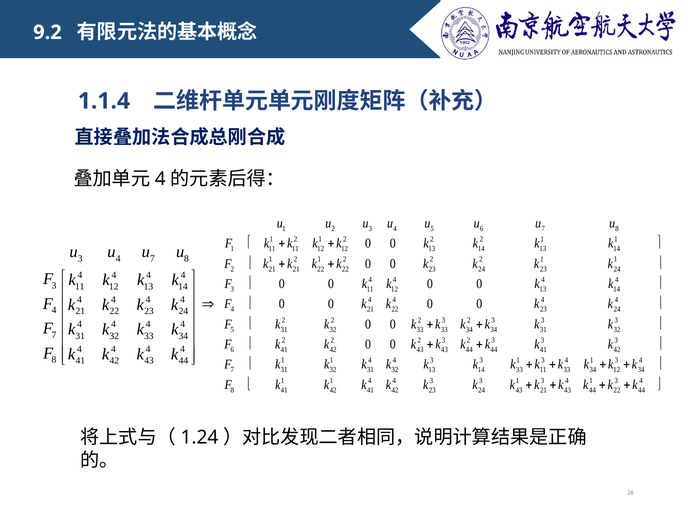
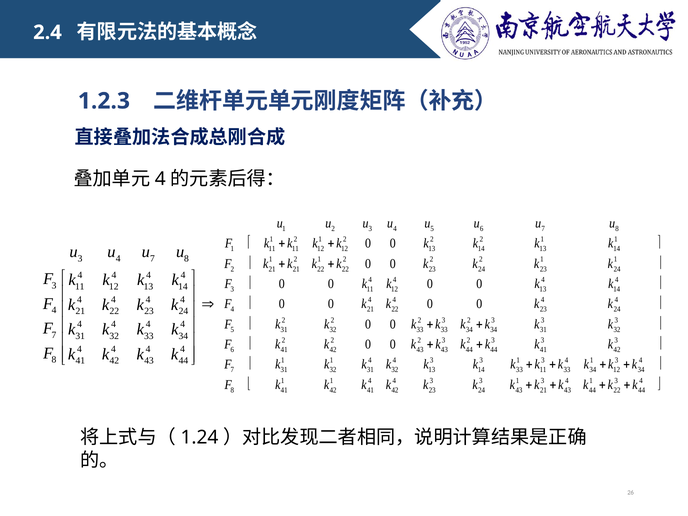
9.2: 9.2 -> 2.4 (47, 32)
1.1.4: 1.1.4 -> 1.2.3 (104, 101)
